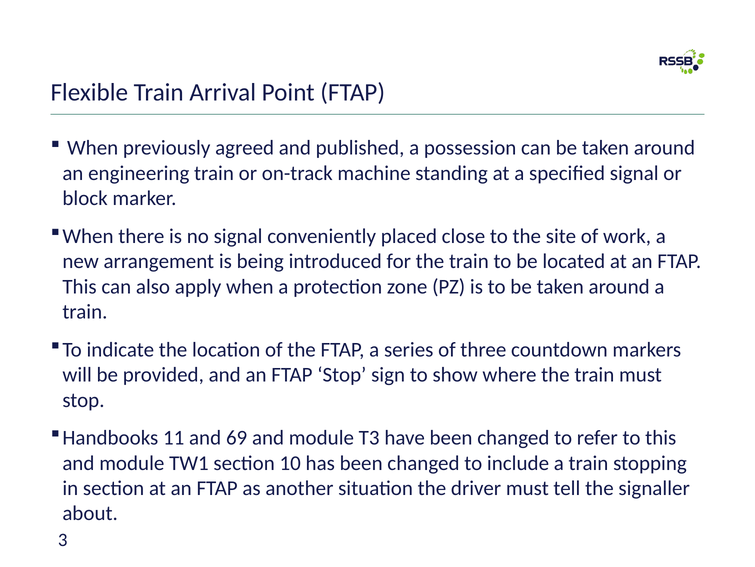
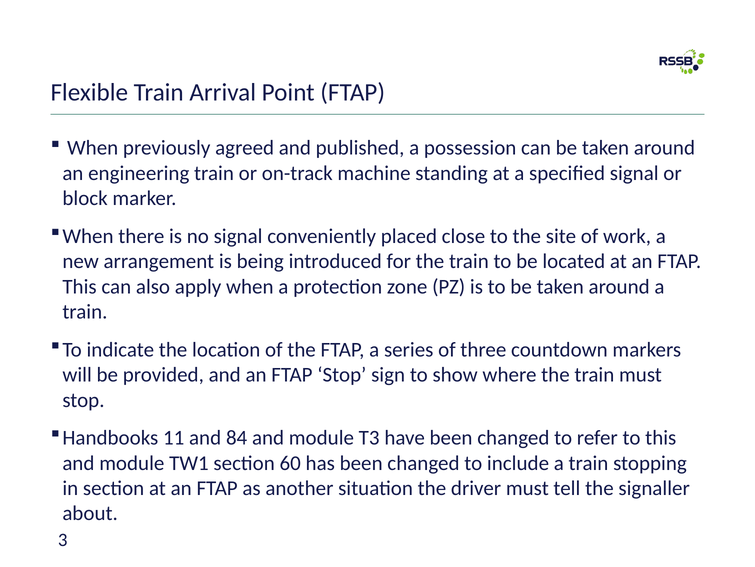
69: 69 -> 84 (237, 437)
10: 10 -> 60 (290, 462)
